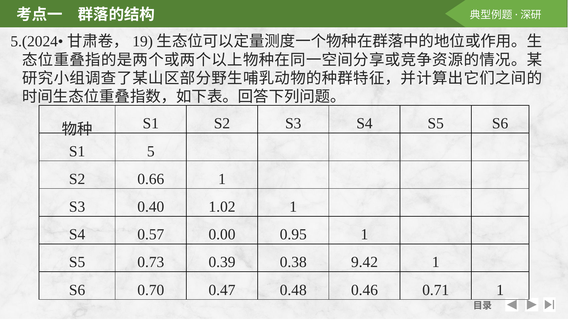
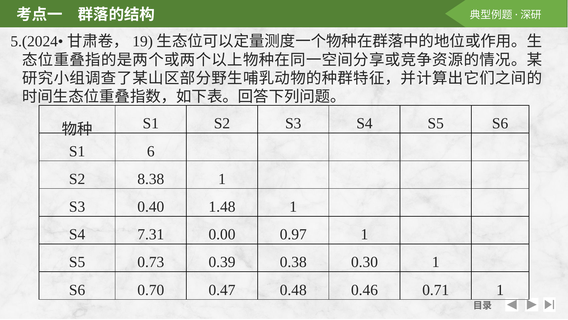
5: 5 -> 6 (151, 151)
0.66: 0.66 -> 8.38 (151, 179)
1.02: 1.02 -> 1.48 (222, 206)
0.57: 0.57 -> 7.31 (151, 234)
0.95: 0.95 -> 0.97 (293, 234)
9.42: 9.42 -> 0.30 (364, 262)
